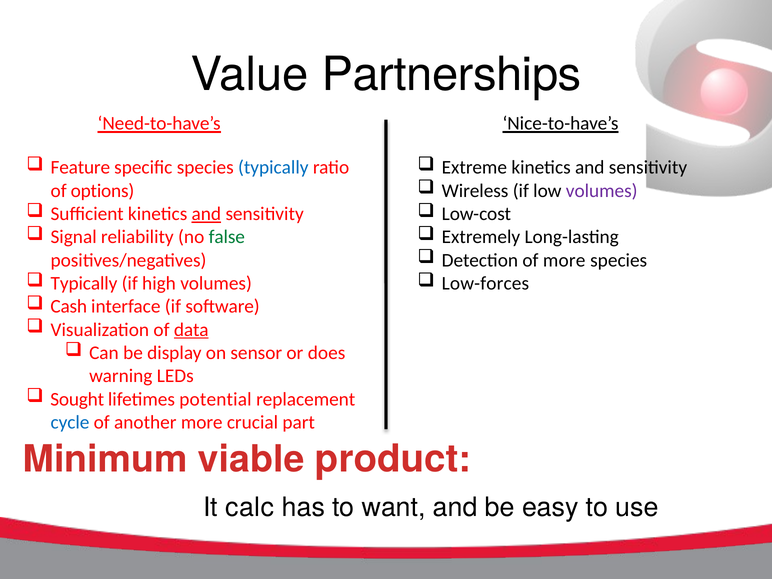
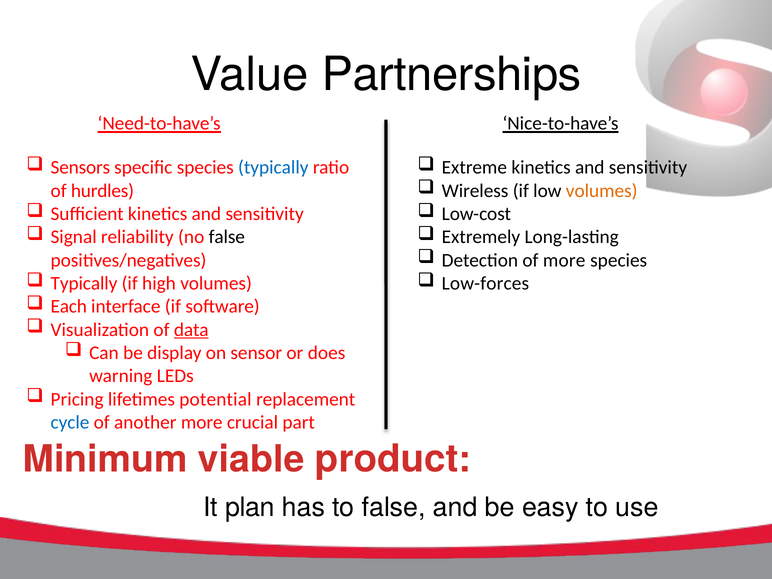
Feature: Feature -> Sensors (80, 168)
volumes colour: purple -> orange (602, 191)
options: options -> hurdles (102, 191)
and underline: present -> none (206, 214)
false colour: green -> black (227, 237)
Cash: Cash -> Each (69, 307)
Sought: Sought -> Pricing (77, 399)
calc: calc -> plan (250, 507)
to want: want -> false (394, 507)
